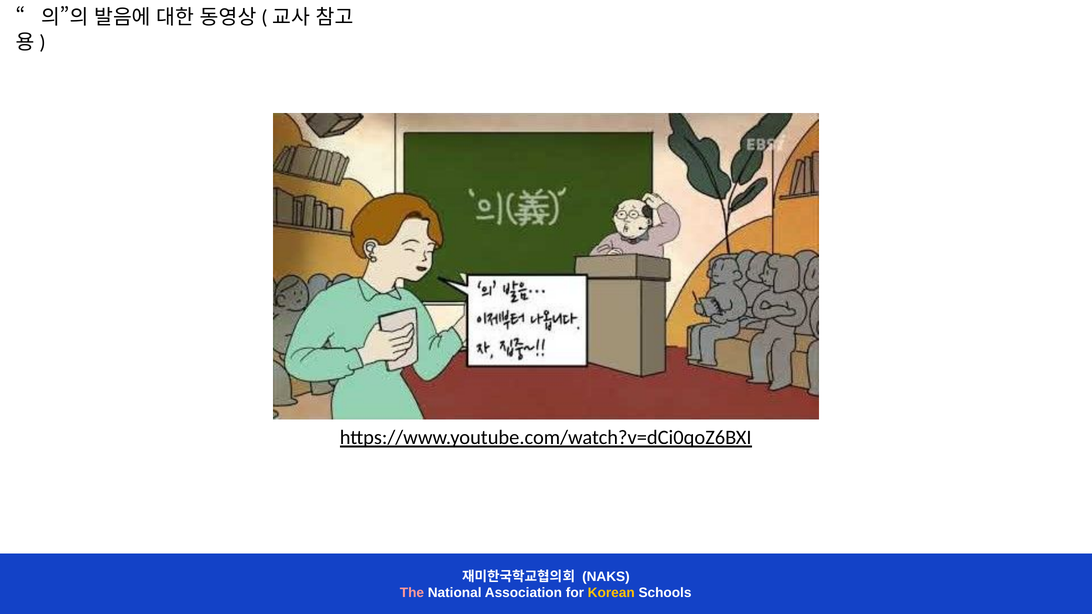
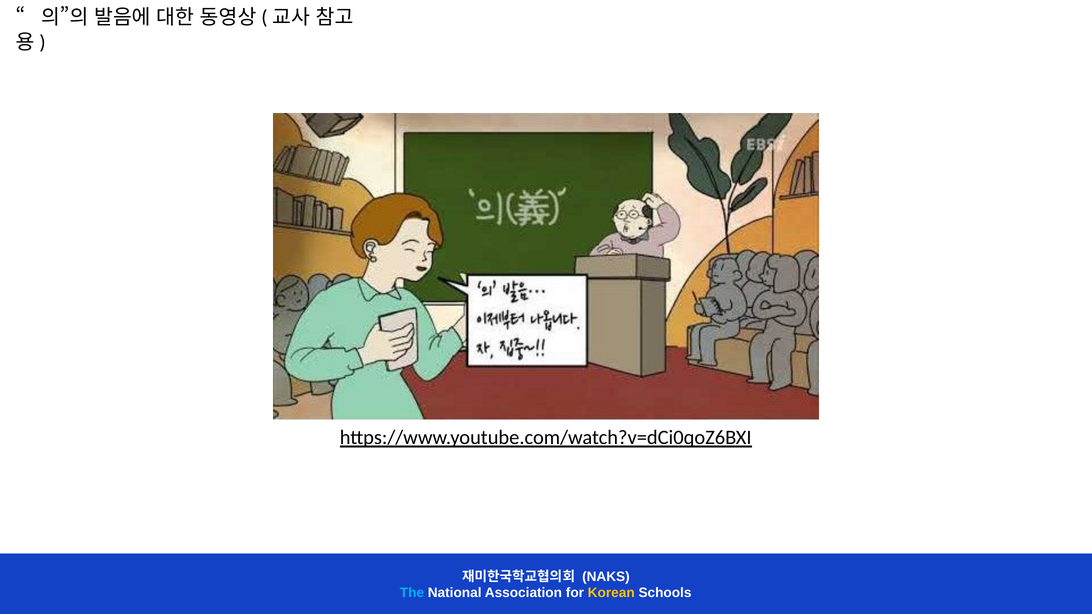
The colour: pink -> light blue (412, 593)
